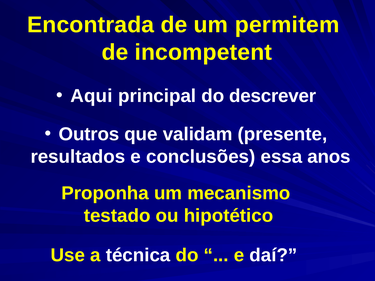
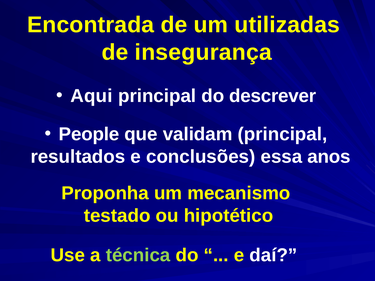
permitem: permitem -> utilizadas (287, 25)
incompetent: incompetent -> insegurança (203, 52)
Outros: Outros -> People (89, 134)
validam presente: presente -> principal (282, 134)
técnica colour: white -> light green (138, 255)
